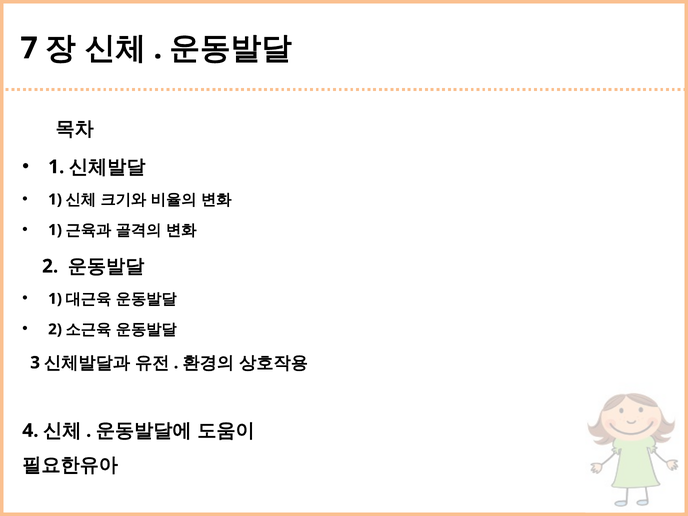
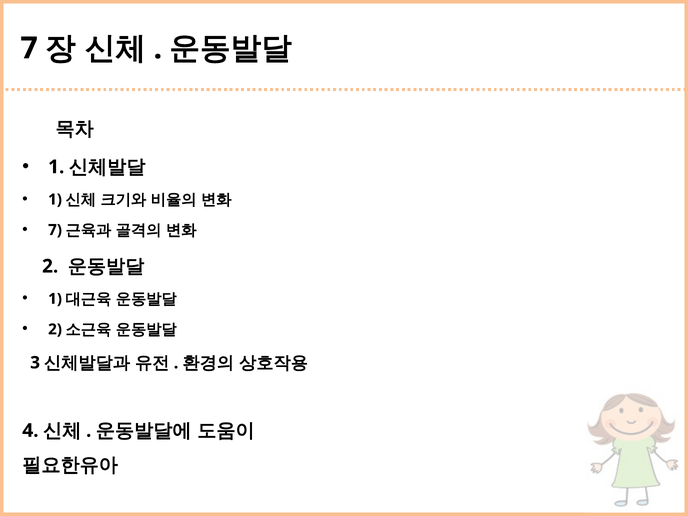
1: 1 -> 7 (55, 230)
